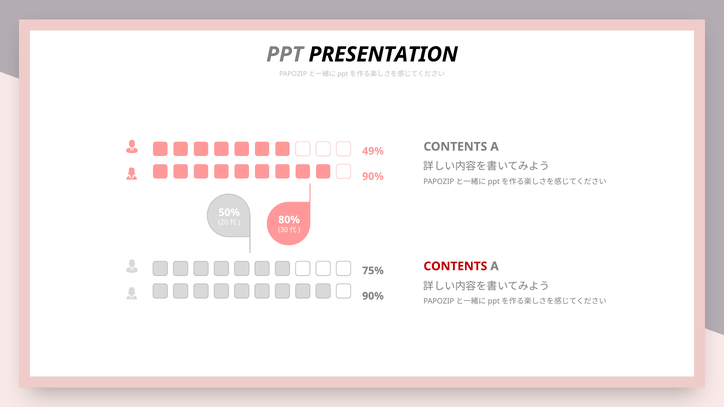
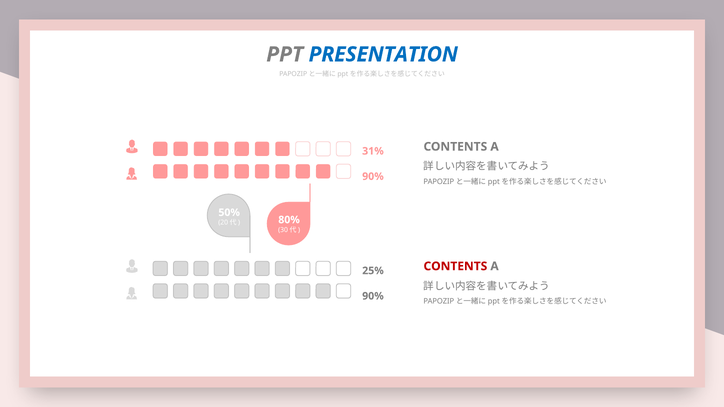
PRESENTATION colour: black -> blue (383, 54)
49%: 49% -> 31% (373, 151)
75%: 75% -> 25% (373, 271)
